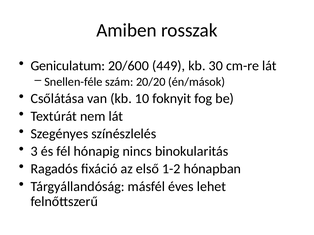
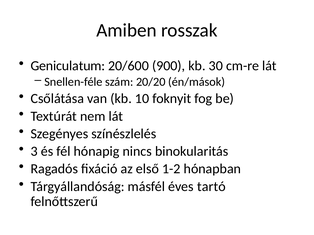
449: 449 -> 900 (169, 66)
lehet: lehet -> tartó (211, 187)
